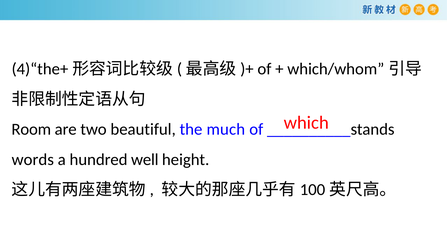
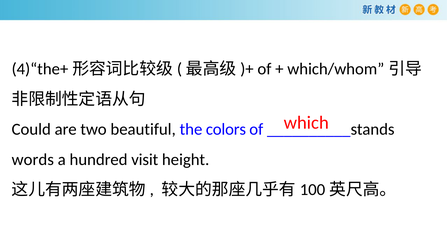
Room: Room -> Could (31, 130)
much: much -> colors (226, 130)
well: well -> visit (145, 160)
